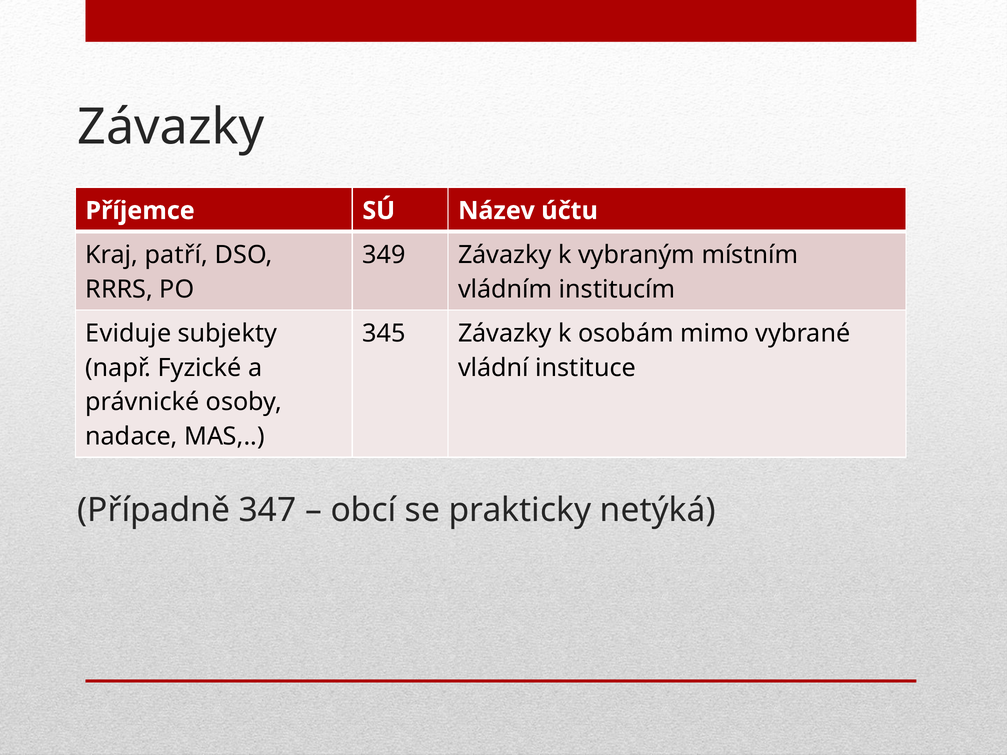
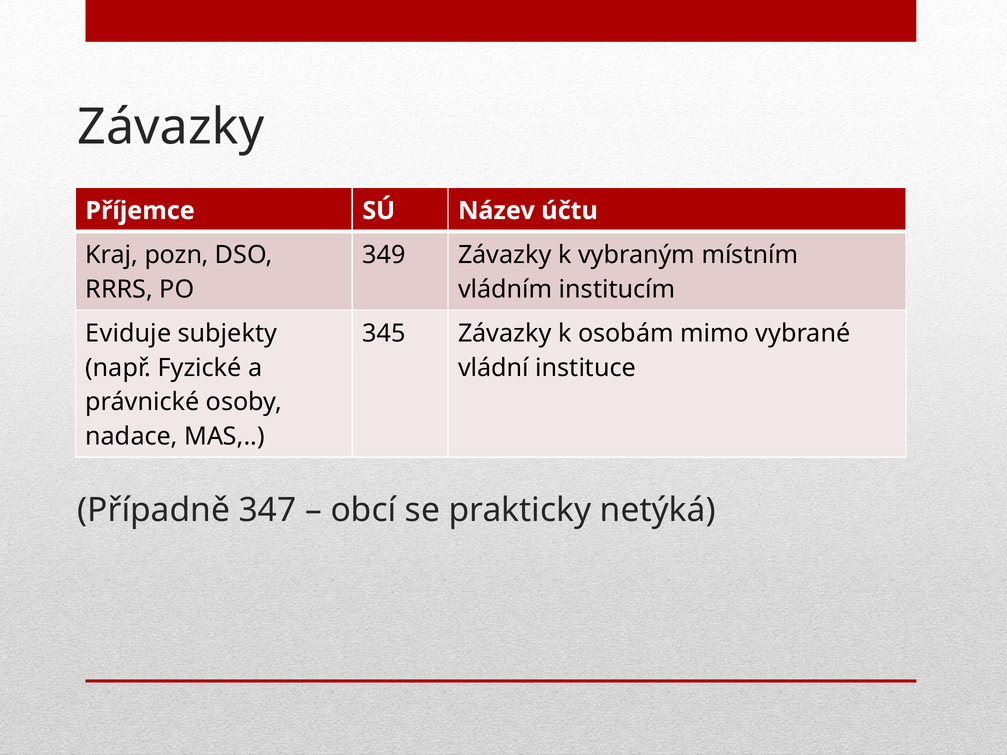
patří: patří -> pozn (177, 255)
